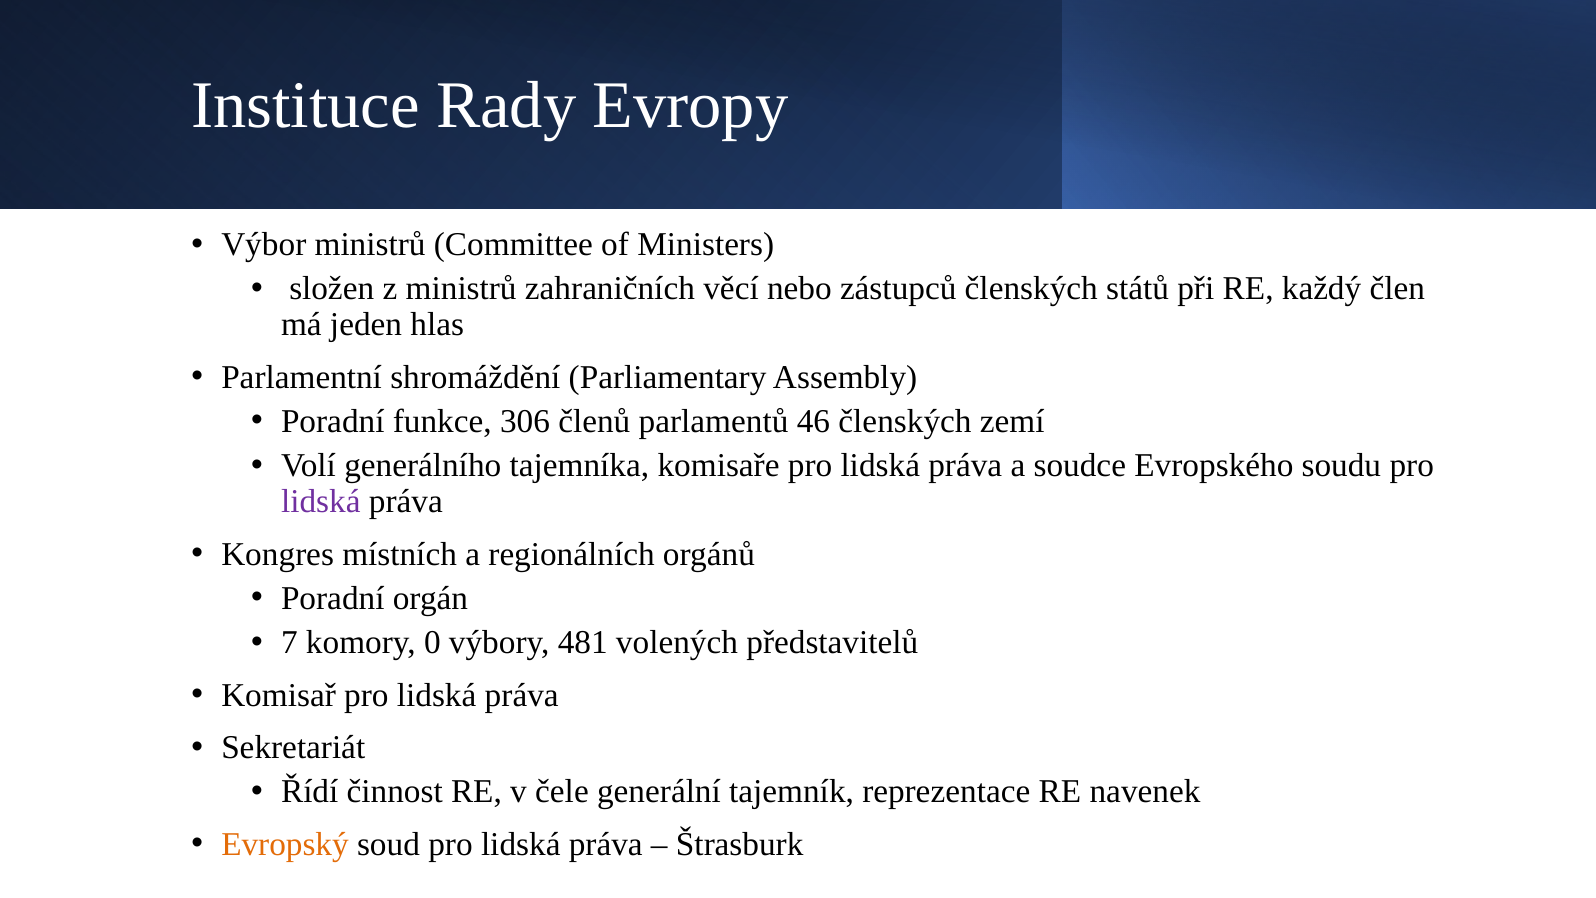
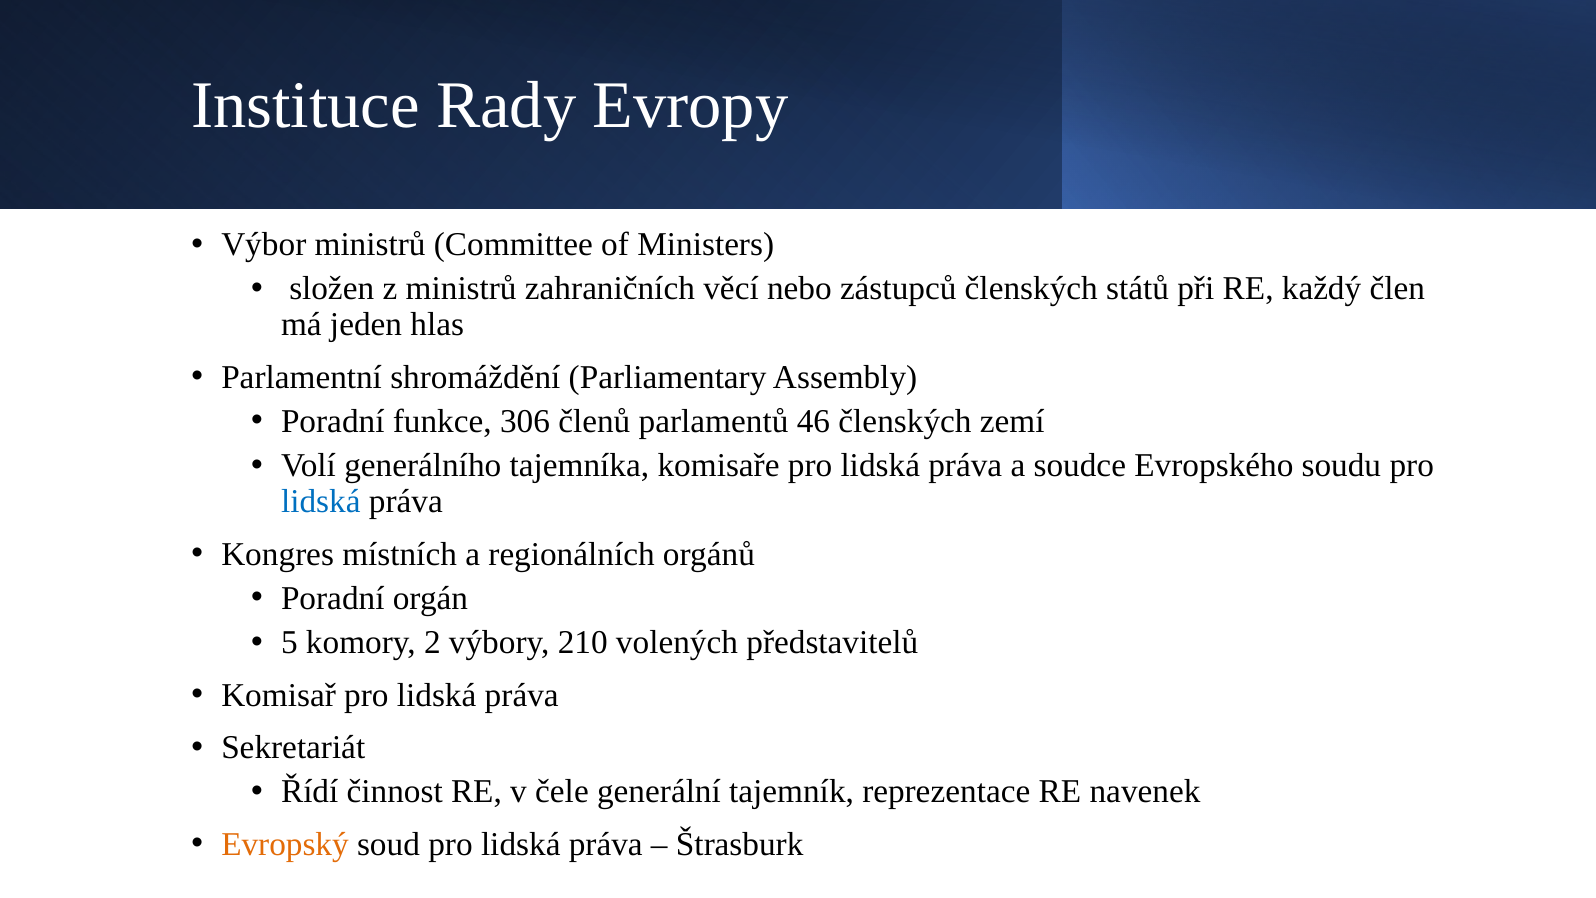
lidská colour: purple -> blue (321, 501)
7: 7 -> 5 (289, 642)
0: 0 -> 2 (432, 642)
481: 481 -> 210 (583, 642)
